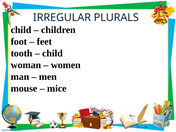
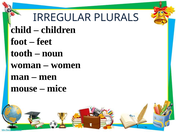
child: child -> noun (53, 53)
